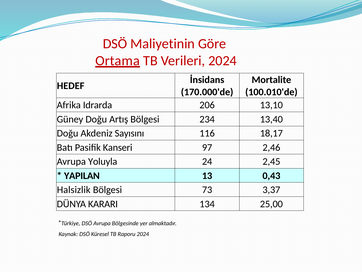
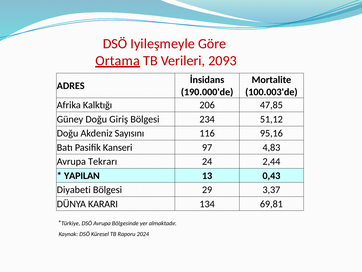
Maliyetinin: Maliyetinin -> Iyileşmeyle (163, 44)
Verileri 2024: 2024 -> 2093 (223, 61)
HEDEF: HEDEF -> ADRES (71, 86)
170.000'de: 170.000'de -> 190.000'de (207, 92)
100.010'de: 100.010'de -> 100.003'de (271, 92)
Idrarda: Idrarda -> Kalktığı (98, 105)
13,10: 13,10 -> 47,85 (271, 105)
Artış: Artış -> Giriş (119, 119)
13,40: 13,40 -> 51,12 (271, 119)
18,17: 18,17 -> 95,16 (271, 133)
2,46: 2,46 -> 4,83 (271, 147)
Yoluyla: Yoluyla -> Tekrarı (103, 161)
2,45: 2,45 -> 2,44 (271, 161)
Halsizlik: Halsizlik -> Diyabeti (74, 189)
73: 73 -> 29 (207, 189)
25,00: 25,00 -> 69,81 (271, 204)
